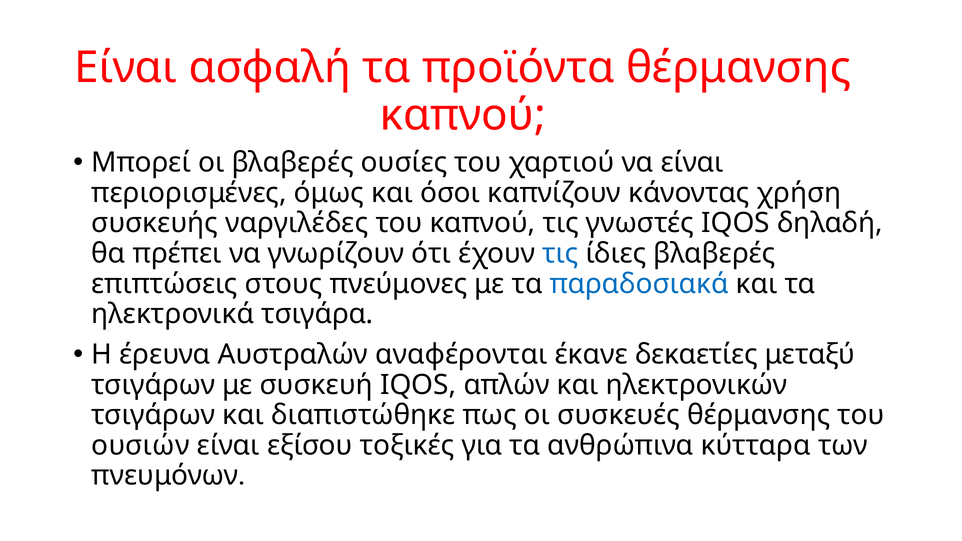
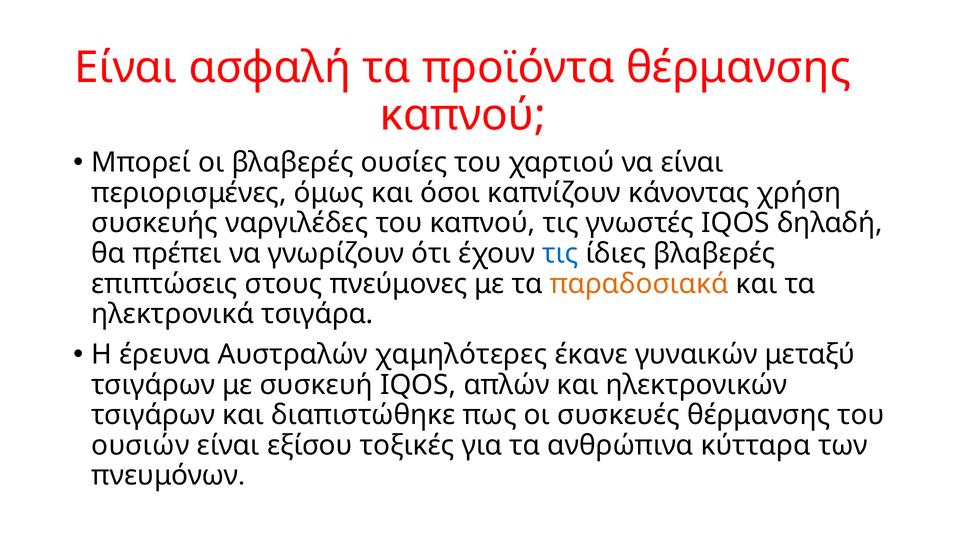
παραδοσιακά colour: blue -> orange (639, 284)
αναφέρονται: αναφέρονται -> χαμηλότερες (461, 355)
δεκαετίες: δεκαετίες -> γυναικών (697, 355)
